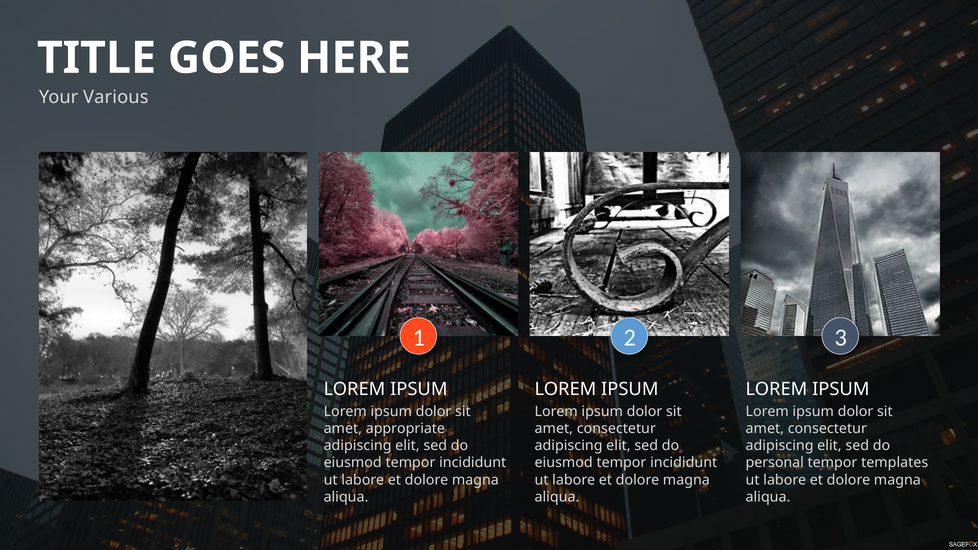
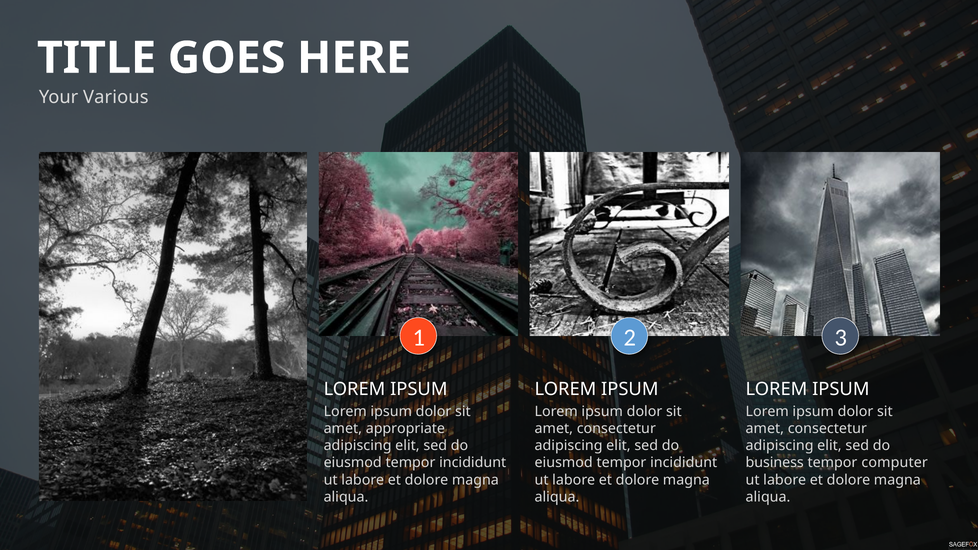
personal: personal -> business (775, 463)
templates: templates -> computer (895, 463)
